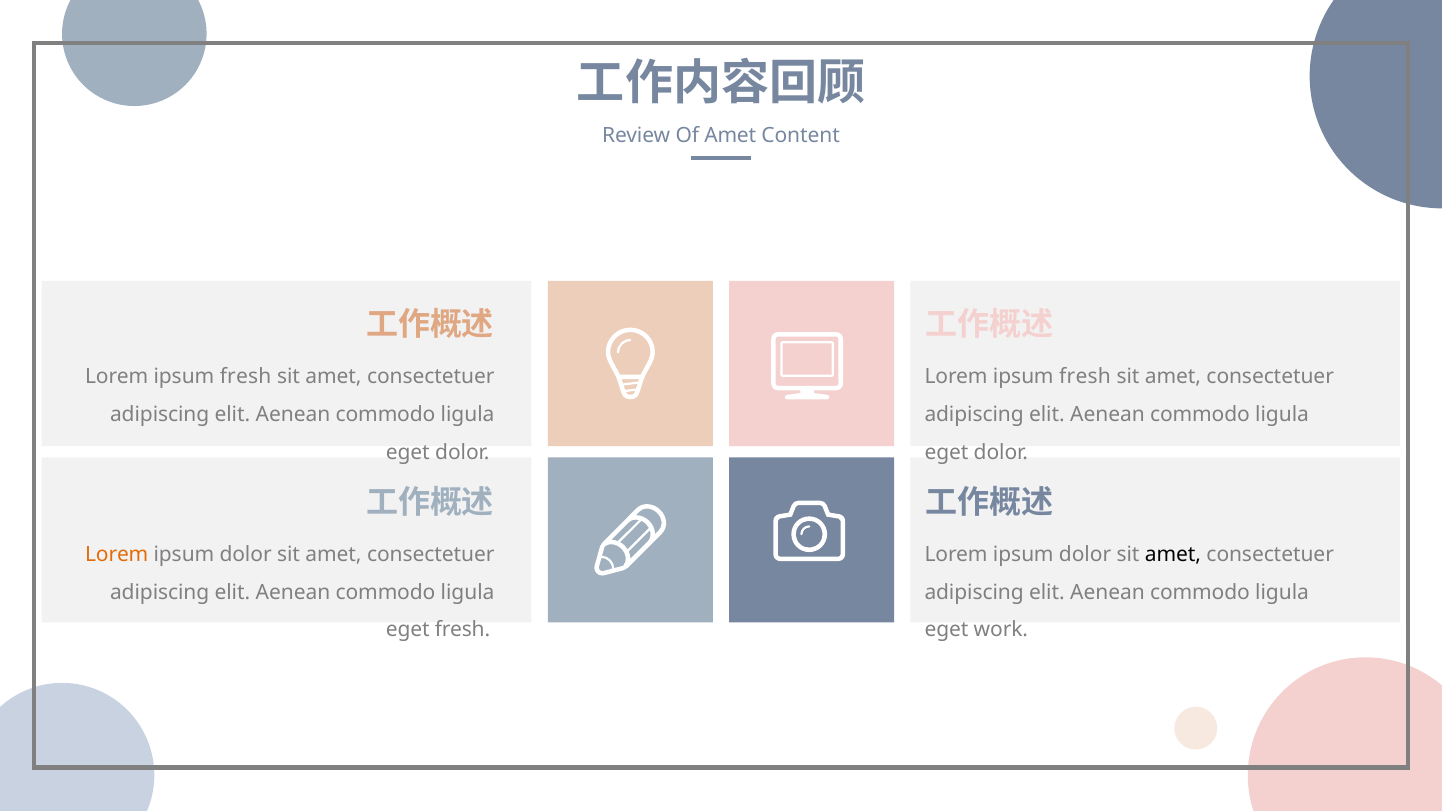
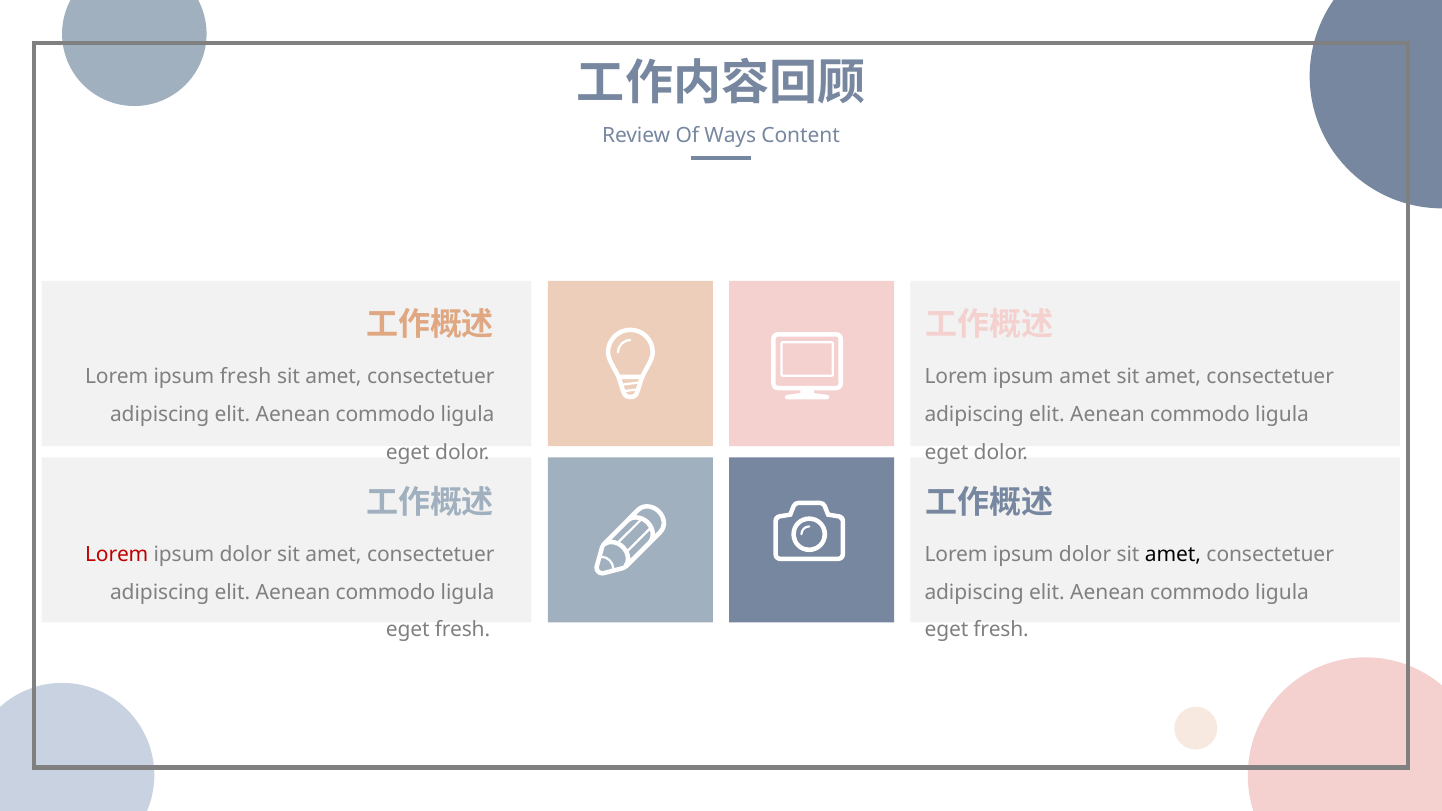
Of Amet: Amet -> Ways (730, 135)
fresh: fresh -> amet (1085, 377)
Lorem colour: orange -> red (117, 555)
work: work -> fresh (1001, 630)
